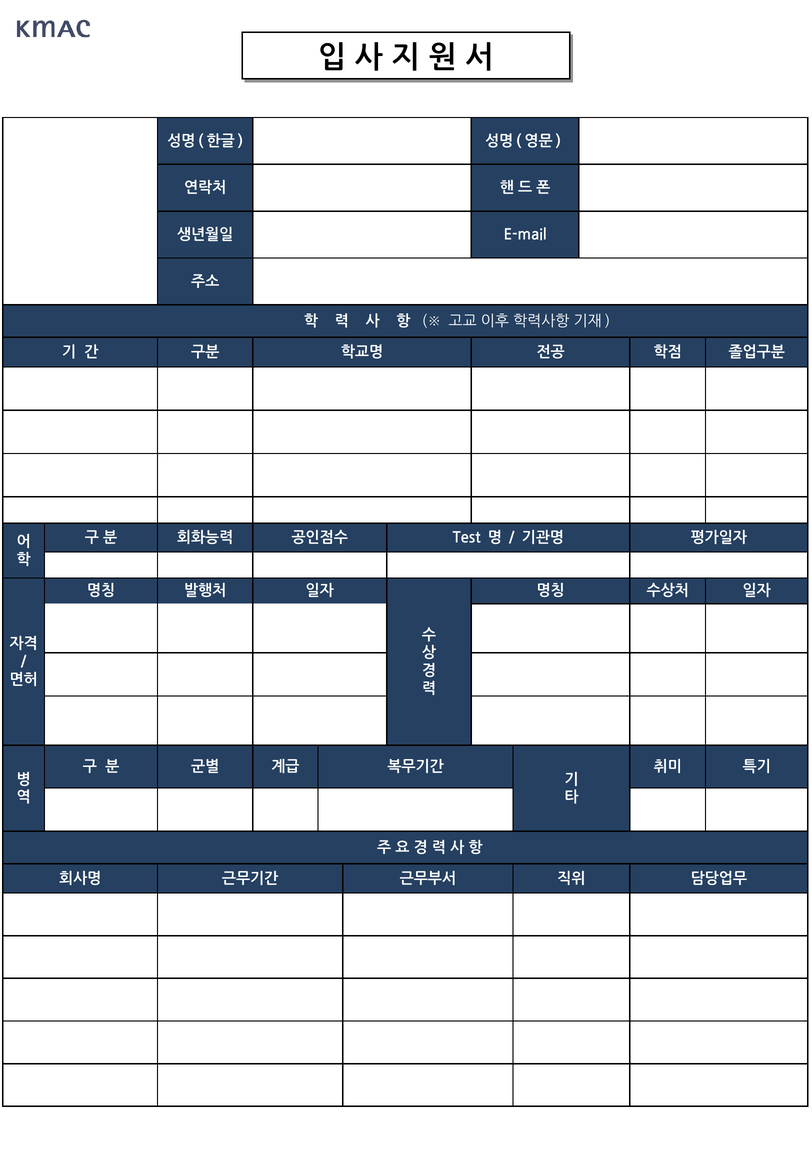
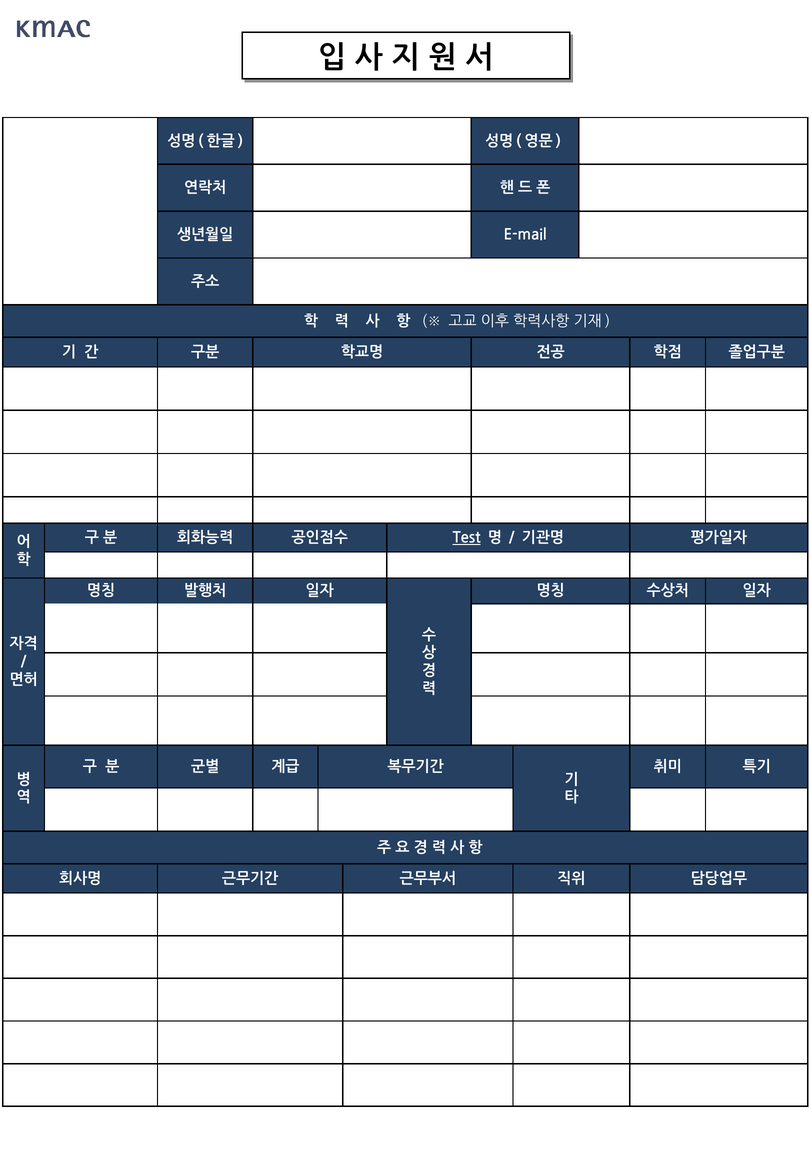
Test underline: none -> present (467, 538)
